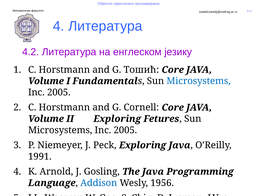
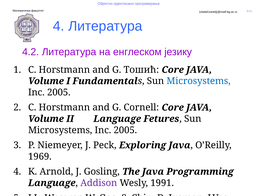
II Exploring: Exploring -> Language (117, 119)
1991: 1991 -> 1969 (40, 156)
Addison colour: blue -> purple (99, 183)
1956: 1956 -> 1991 (162, 183)
